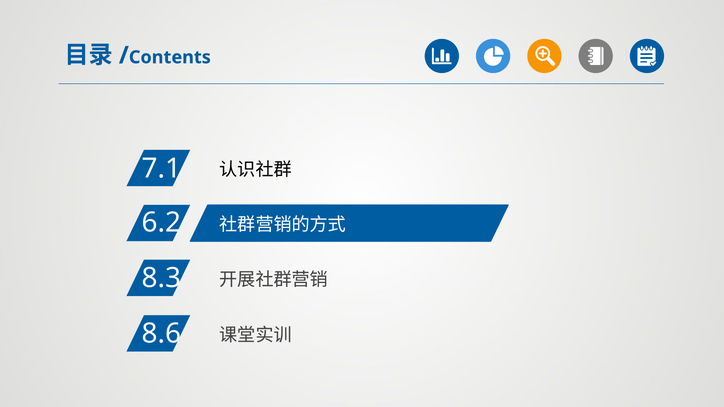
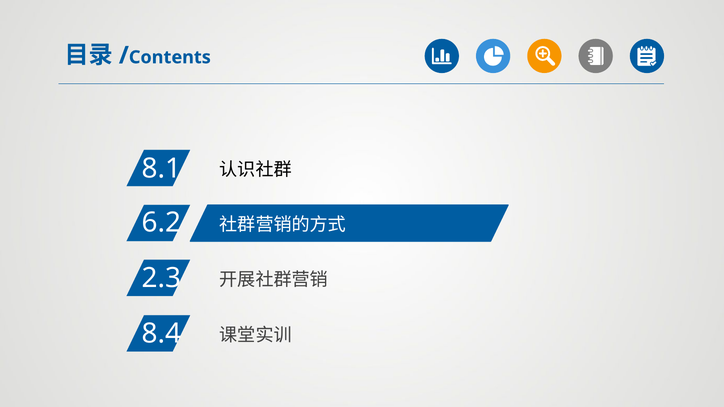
7.1: 7.1 -> 8.1 (162, 169)
8.3: 8.3 -> 2.3 (162, 278)
8.6: 8.6 -> 8.4 (162, 334)
